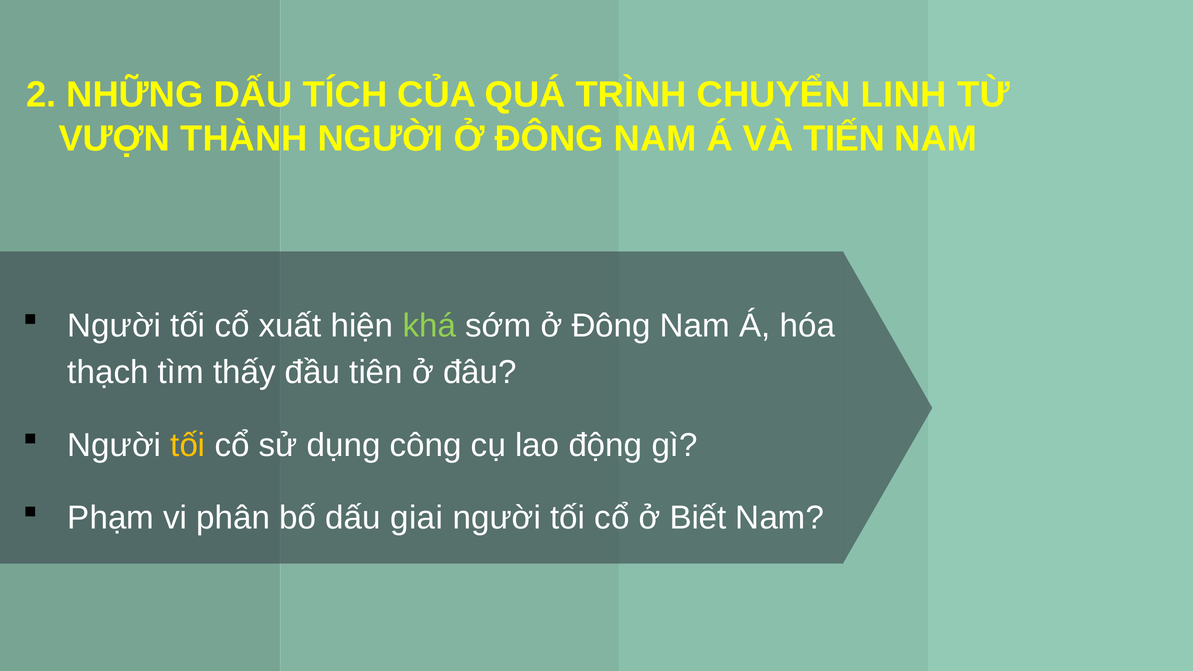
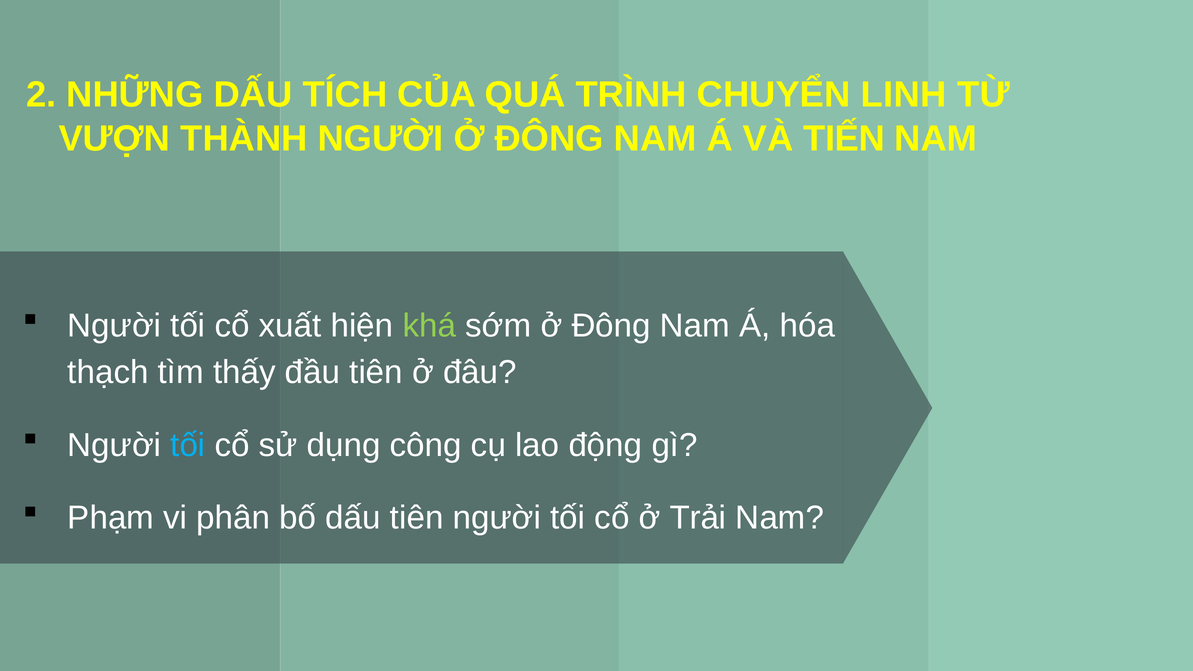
tối colour: yellow -> light blue (188, 445)
dấu giai: giai -> tiên (417, 518)
Biết: Biết -> Trải (698, 518)
